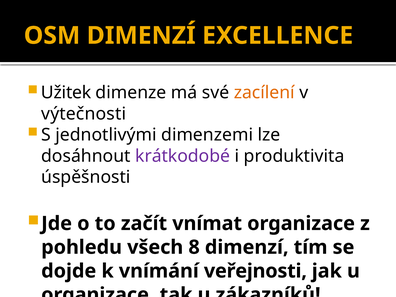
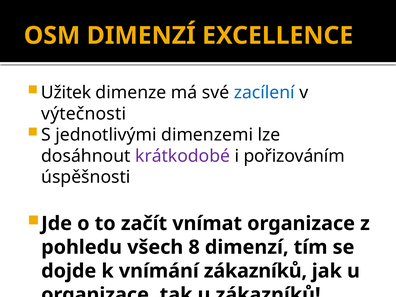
zacílení colour: orange -> blue (264, 93)
produktivita: produktivita -> pořizováním (294, 156)
vnímání veřejnosti: veřejnosti -> zákazníků (255, 271)
